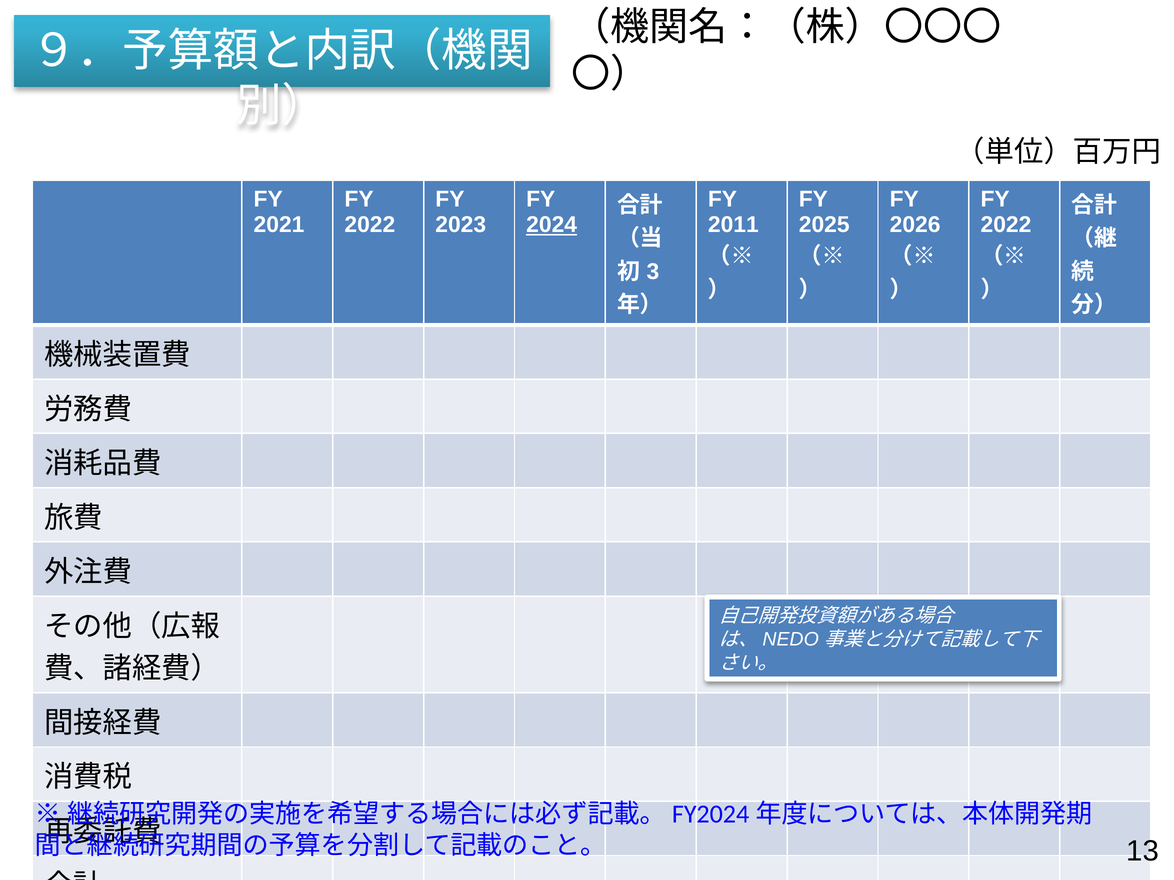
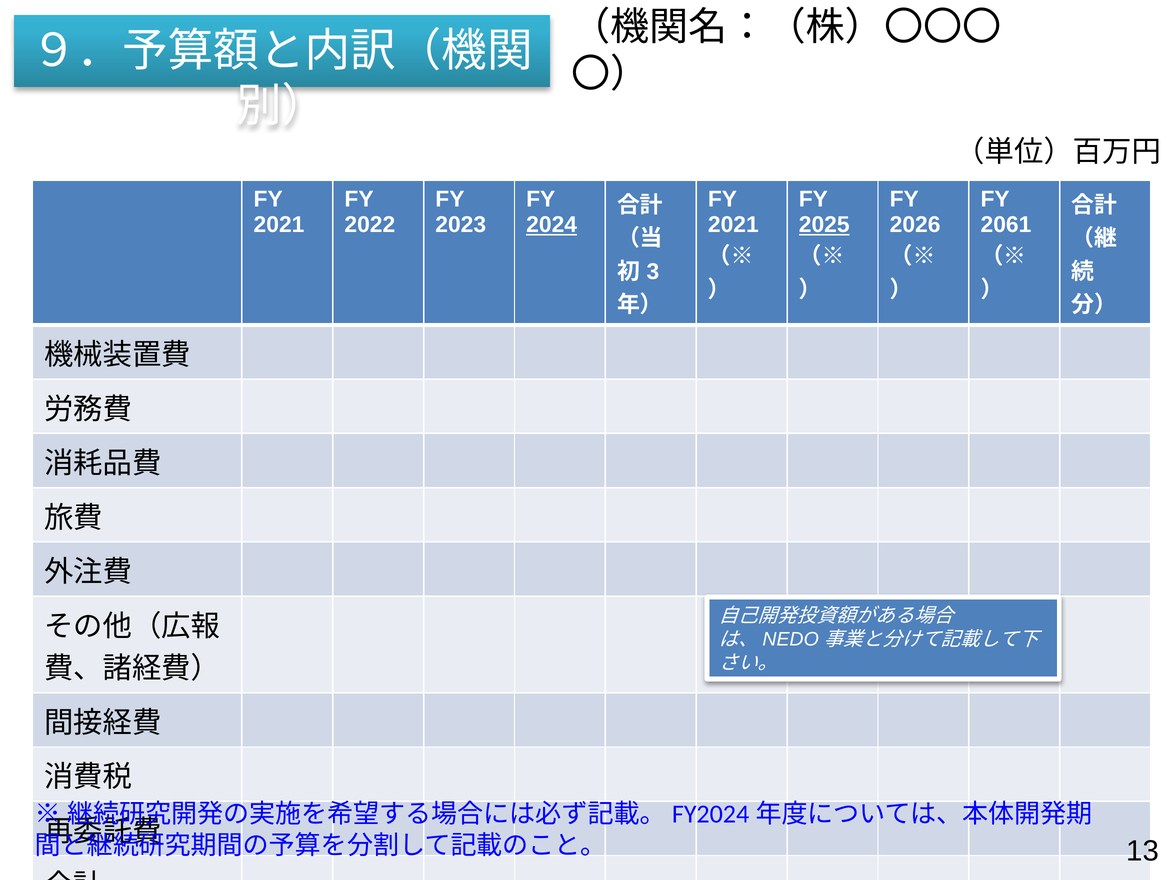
2011: 2011 -> 2021 (733, 225)
2025 underline: none -> present (824, 225)
2022: 2022 -> 2061 (1006, 225)
